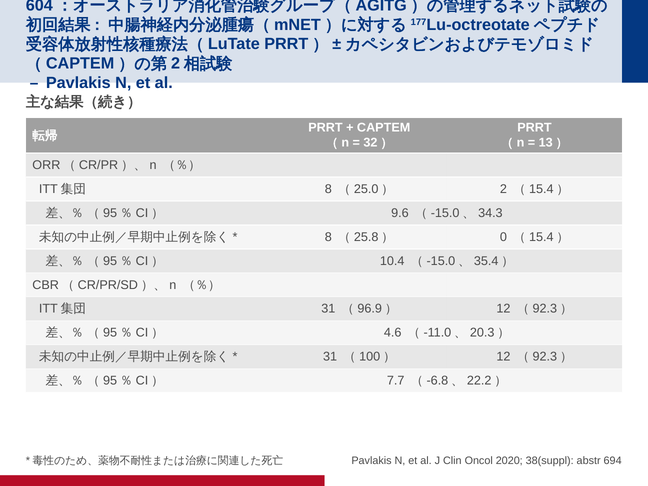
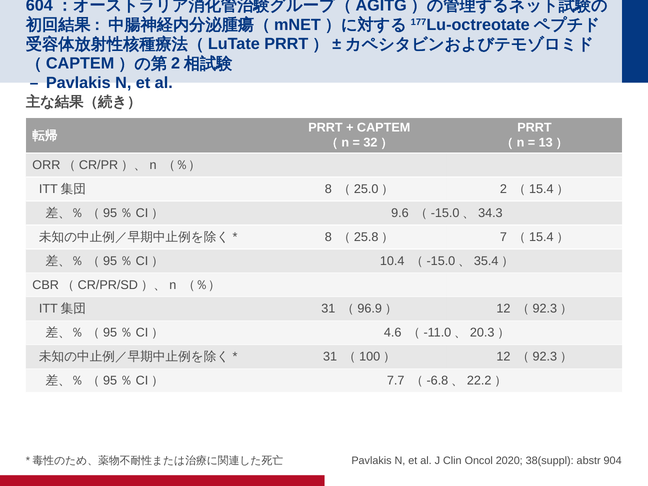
0: 0 -> 7 (503, 237)
694: 694 -> 904 (613, 461)
